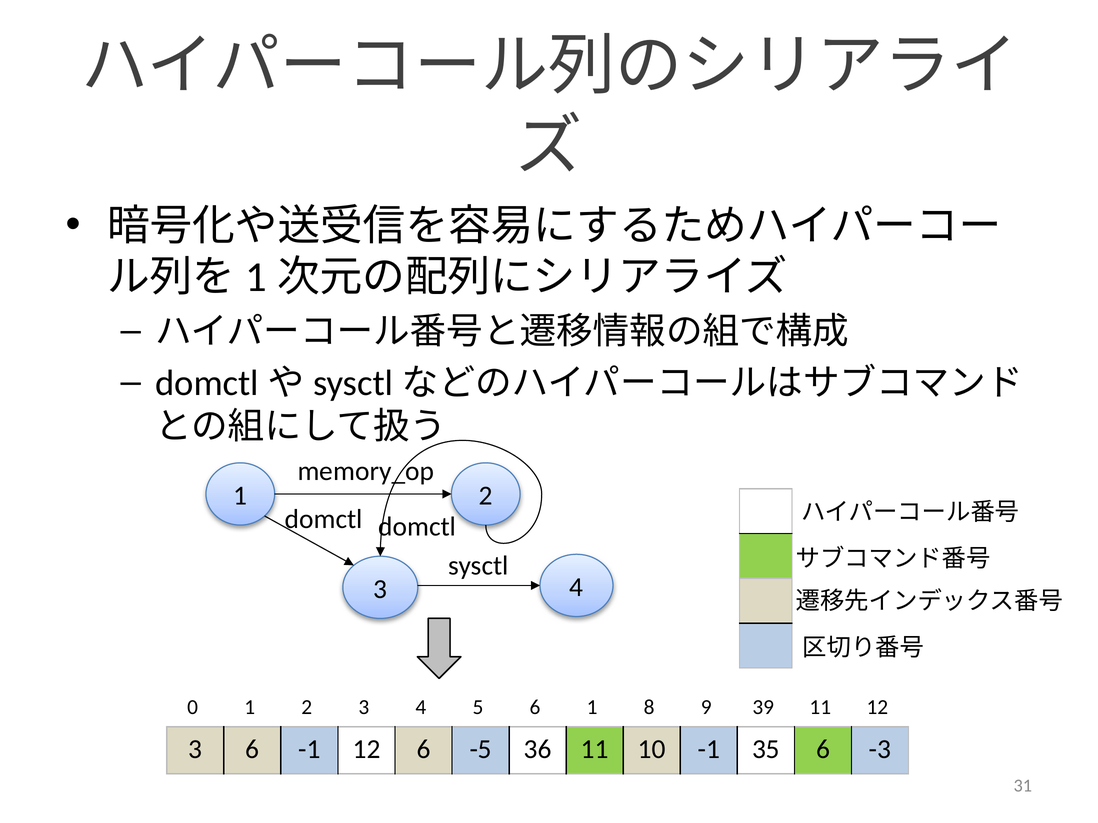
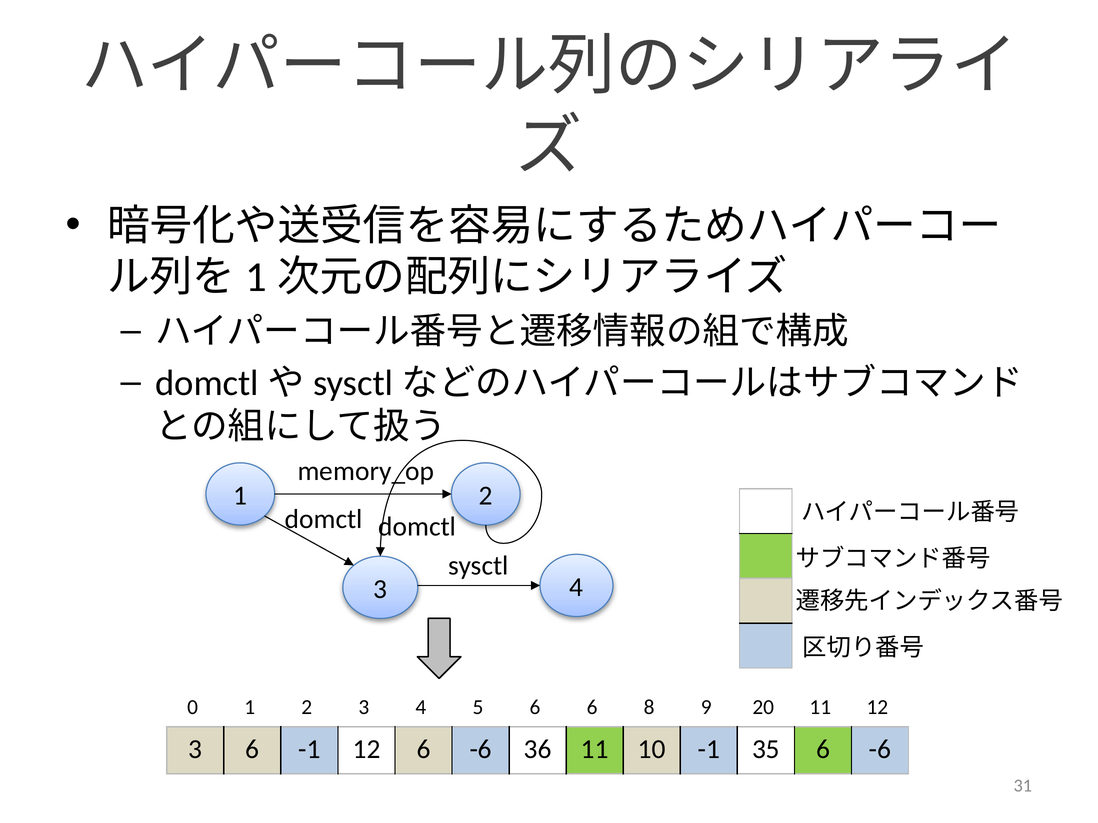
6 1: 1 -> 6 (592, 708)
39: 39 -> 20 (763, 708)
12 6 -5: -5 -> -6 (481, 750)
35 6 -3: -3 -> -6 (880, 750)
